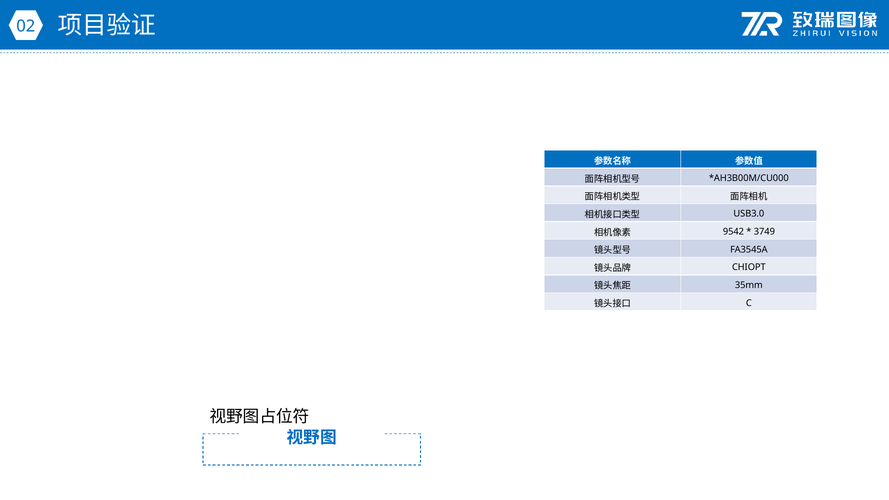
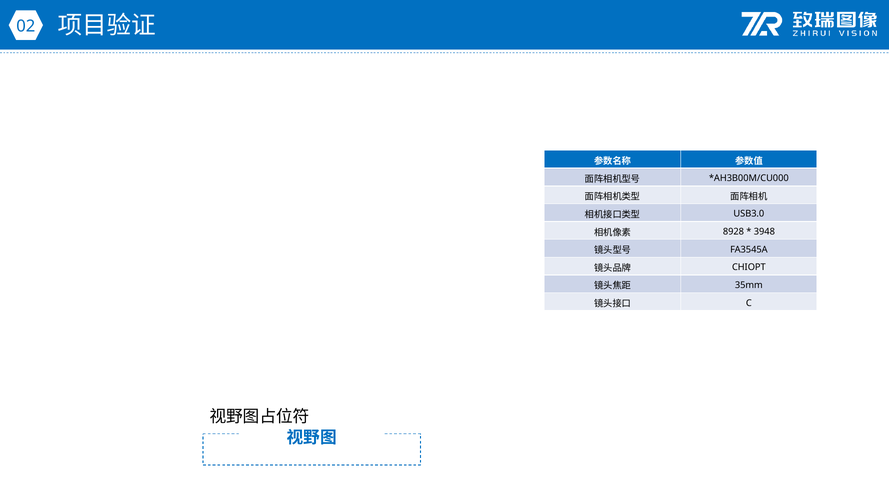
9542: 9542 -> 8928 (733, 232)
3749: 3749 -> 3948 (764, 232)
